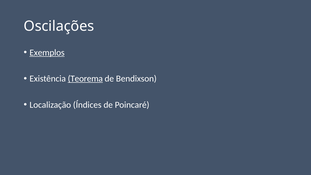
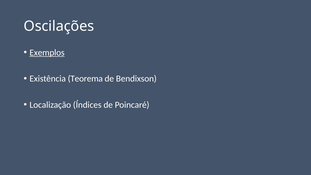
Teorema underline: present -> none (85, 79)
